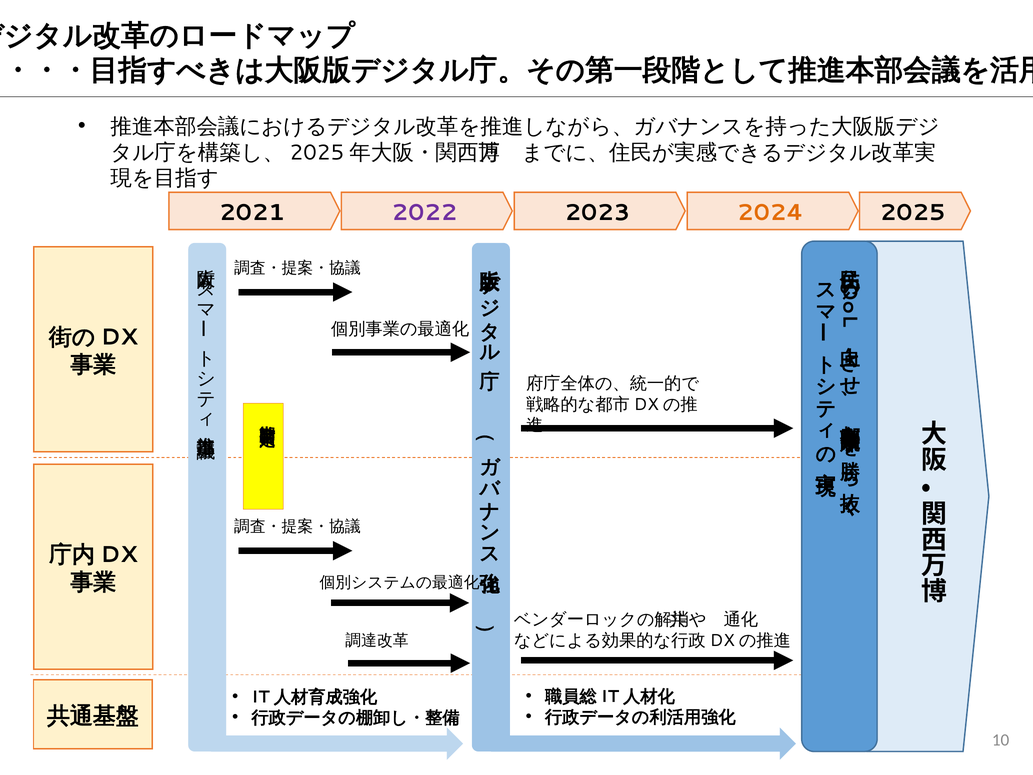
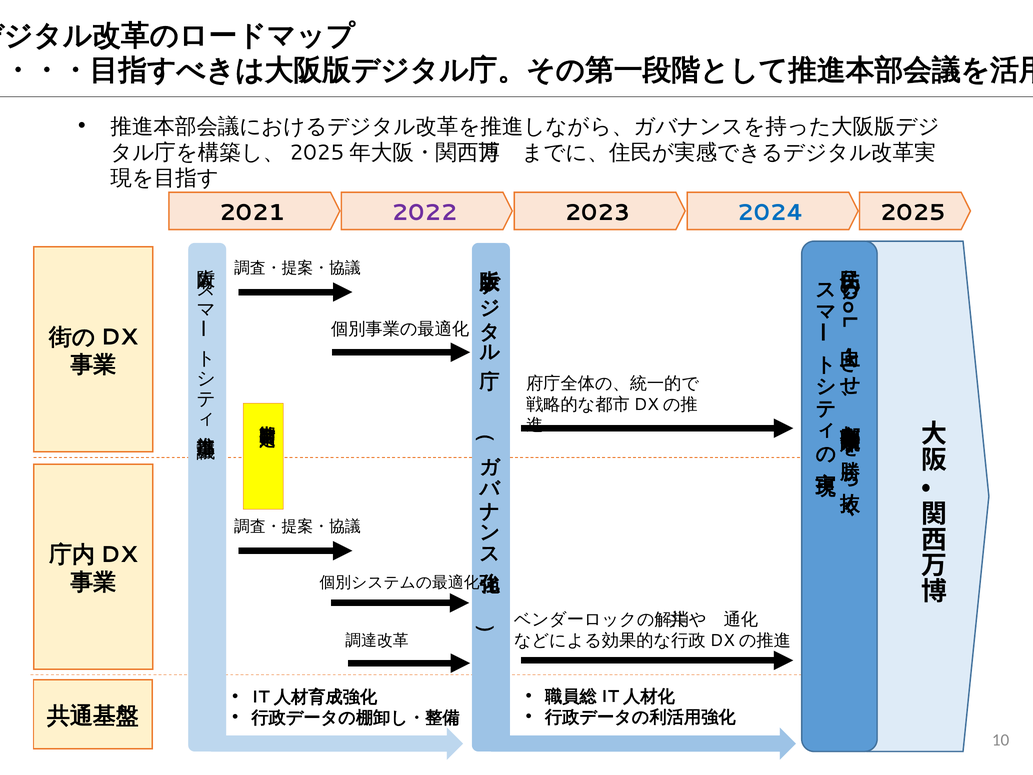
2024 colour: orange -> blue (770, 212)
